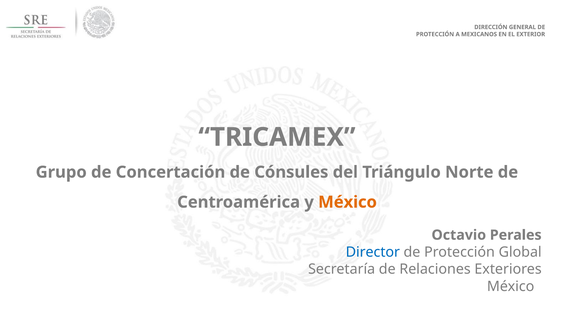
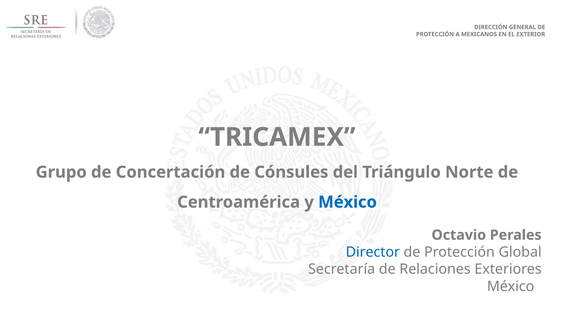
México colour: orange -> blue (348, 202)
